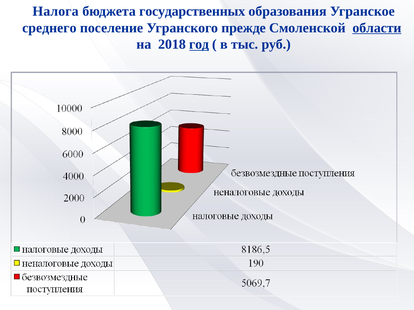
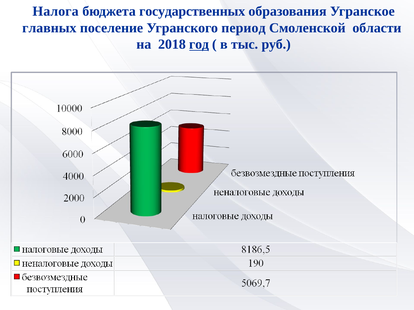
среднего: среднего -> главных (49, 28)
прежде: прежде -> период (243, 28)
области underline: present -> none (377, 28)
